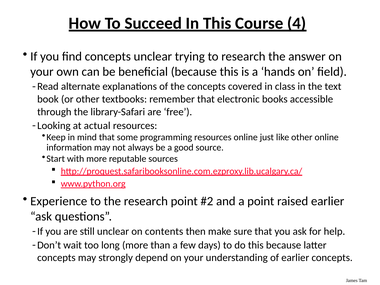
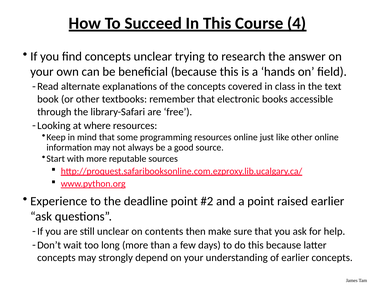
actual: actual -> where (97, 126)
the research: research -> deadline (146, 201)
